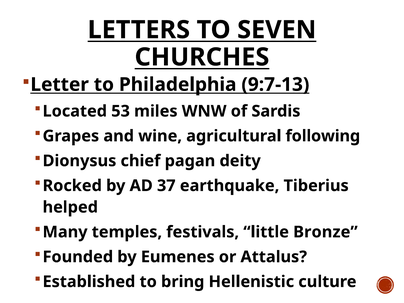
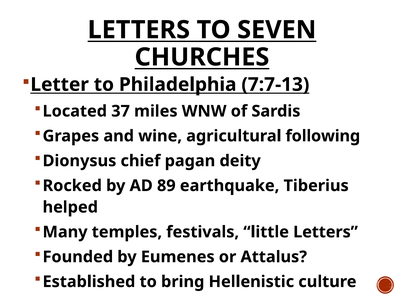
9:7-13: 9:7-13 -> 7:7-13 (275, 85)
53: 53 -> 37 (121, 111)
37: 37 -> 89 (166, 186)
little Bronze: Bronze -> Letters (326, 232)
